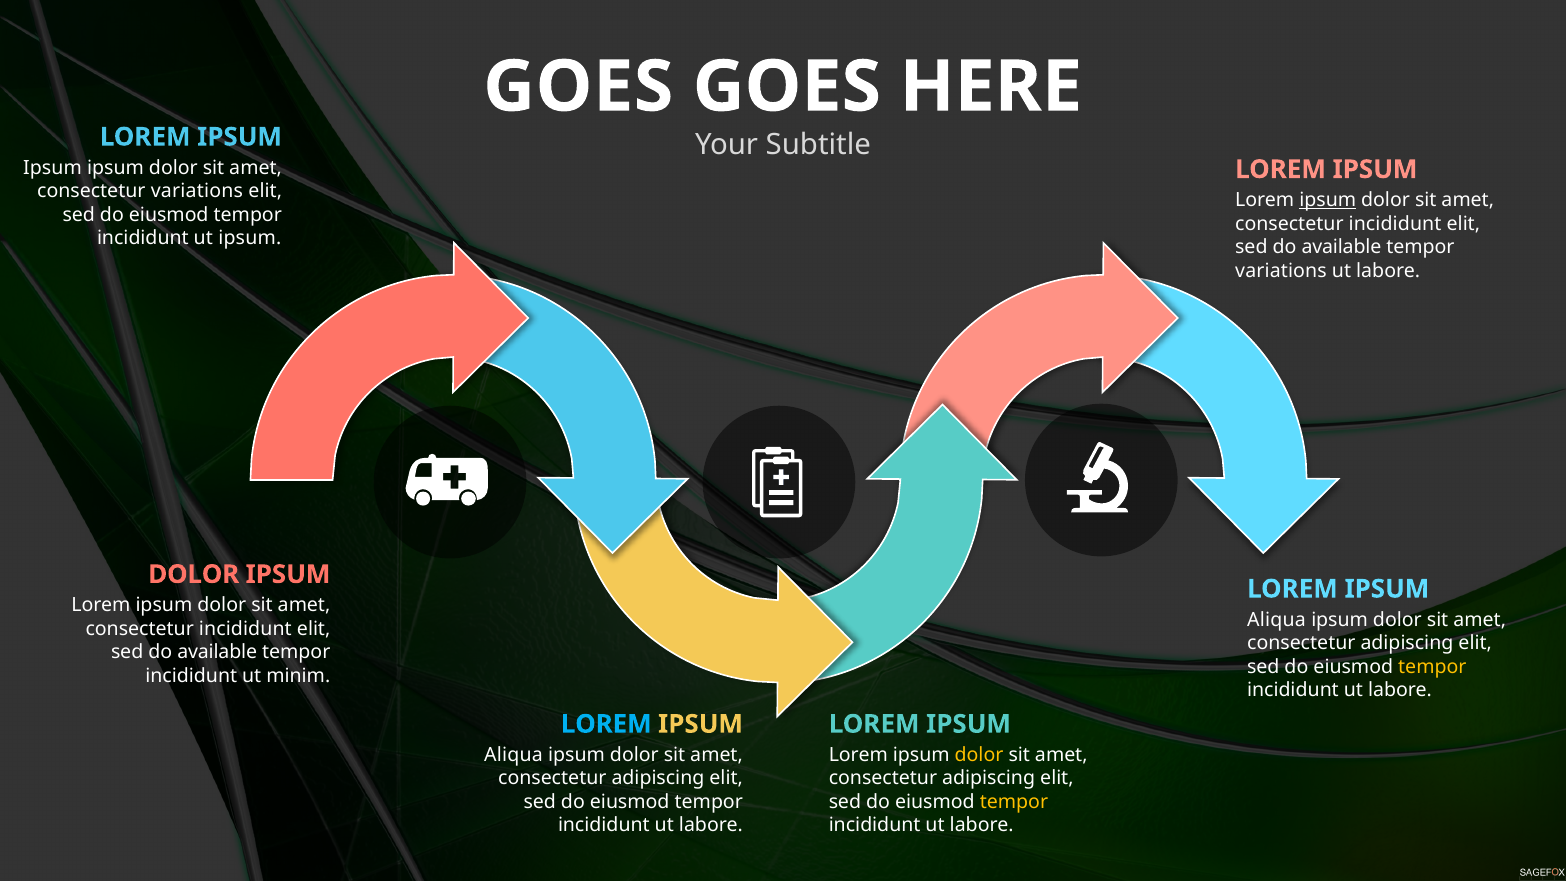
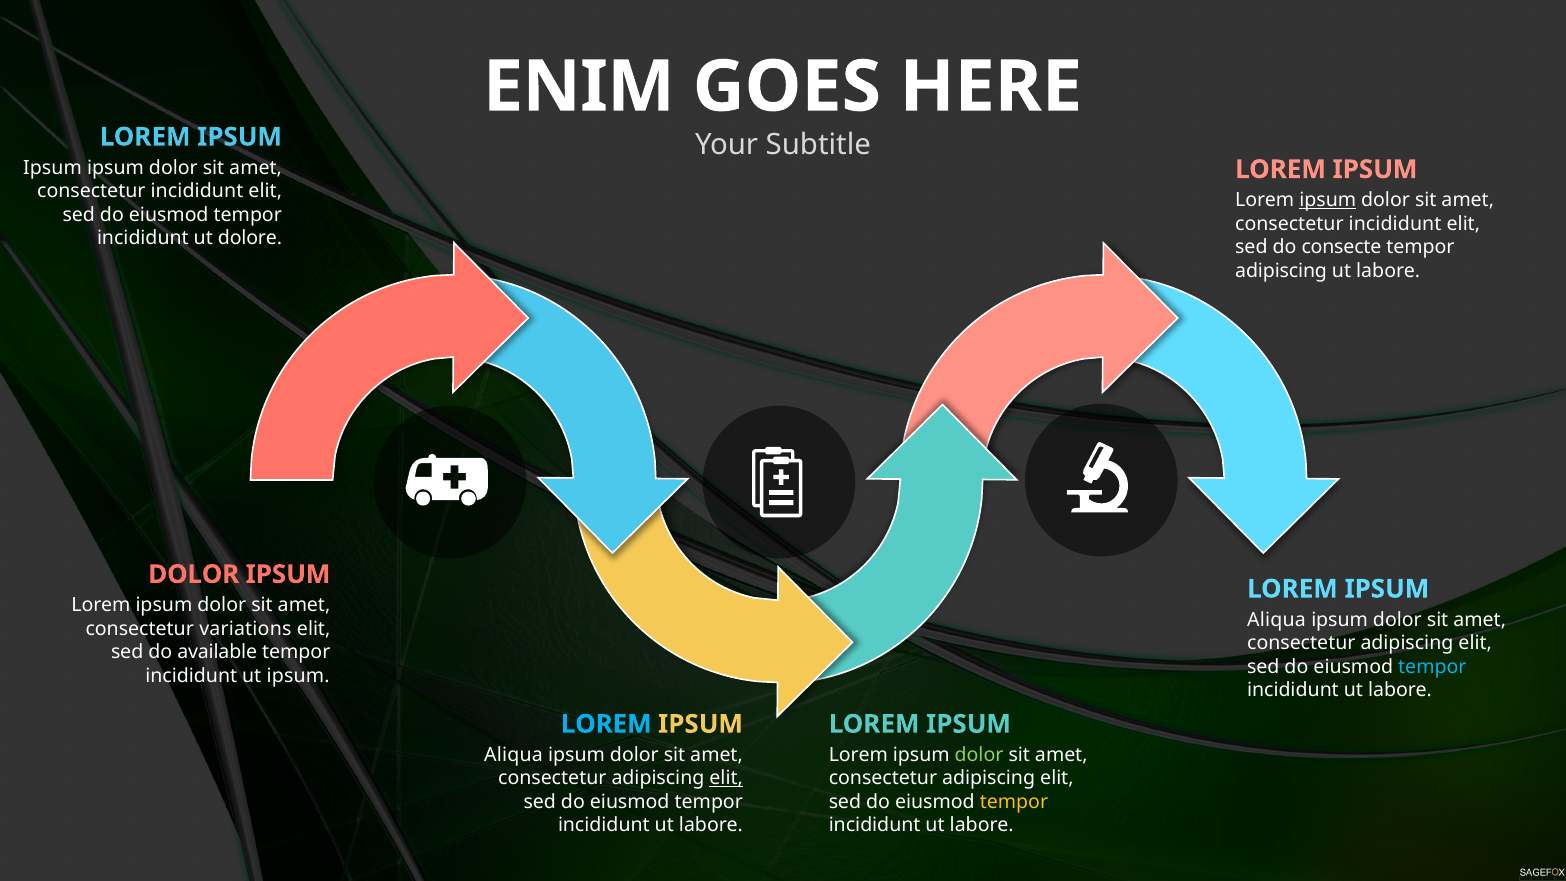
GOES: GOES -> ENIM (579, 87)
variations: variations -> incididunt (197, 191)
ut ipsum: ipsum -> dolore (250, 238)
available: available -> consecte (1341, 247)
variations: variations -> adipiscing (1281, 271)
incididunt: incididunt -> variations (245, 629)
tempor colour: yellow -> light blue (1432, 667)
ut minim: minim -> ipsum (298, 676)
dolor colour: yellow -> light green (979, 755)
elit underline: none -> present (726, 778)
